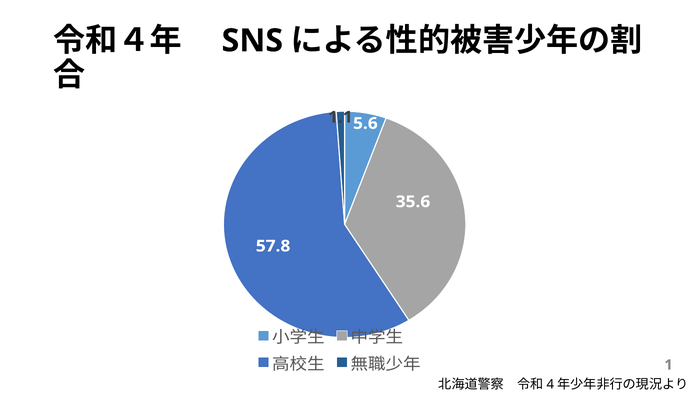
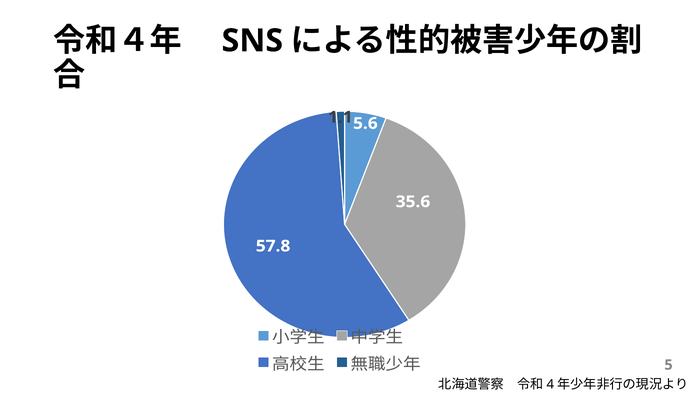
1: 1 -> 5 (669, 366)
